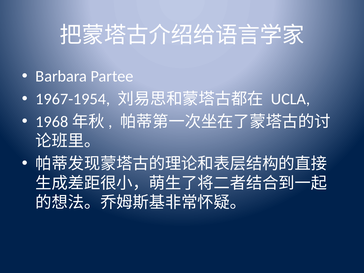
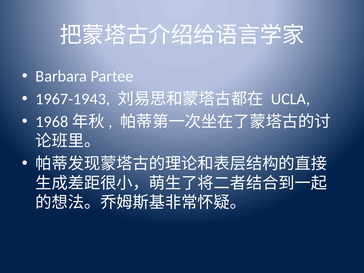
1967-1954: 1967-1954 -> 1967-1943 (73, 99)
